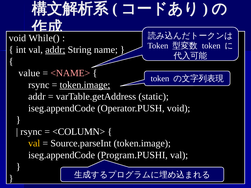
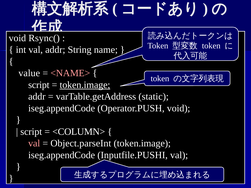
While(: While( -> Rsync( (44, 38)
addr underline: present -> none (55, 50)
rsync: rsync -> script (39, 85)
rsync: rsync -> script (31, 132)
val colour: yellow -> pink (34, 144)
Source.parseInt: Source.parseInt -> Object.parseInt (81, 144)
Program.PUSHI: Program.PUSHI -> Inputfile.PUSHI (133, 155)
